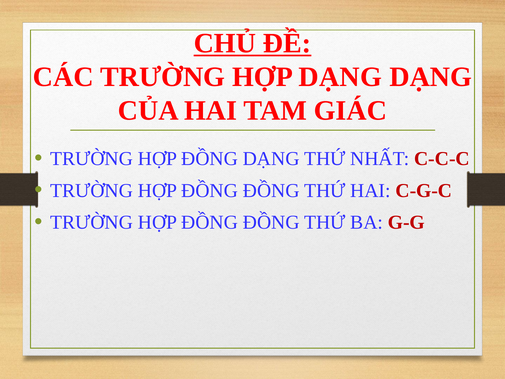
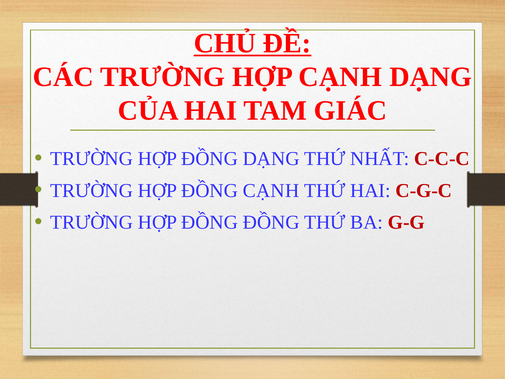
HỢP DẠNG: DẠNG -> CẠNH (340, 77)
ĐỒNG: ĐỒNG -> CẠNH (271, 190)
